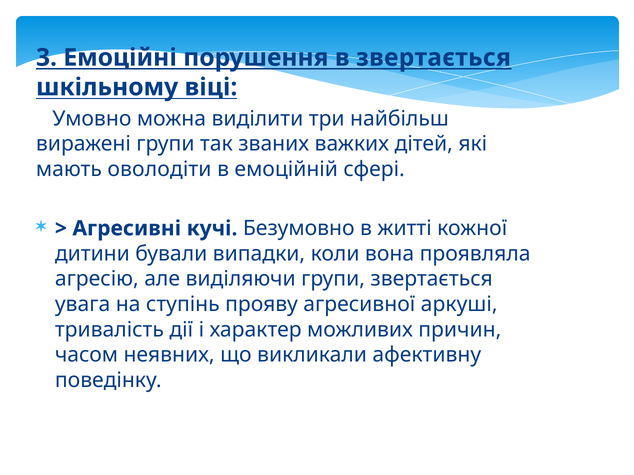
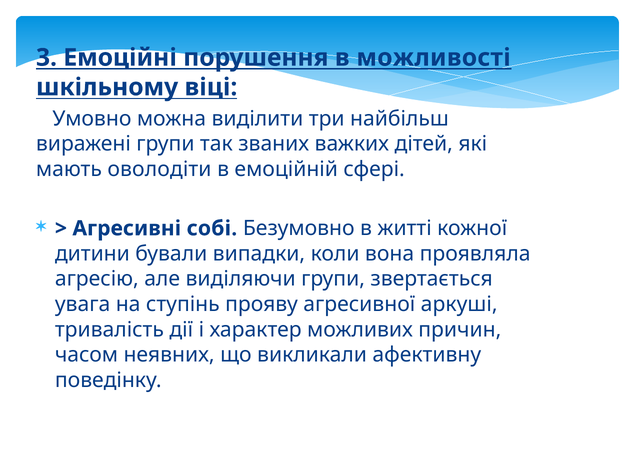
в звертається: звертається -> можливості (434, 58)
кучі: кучі -> собі (212, 229)
